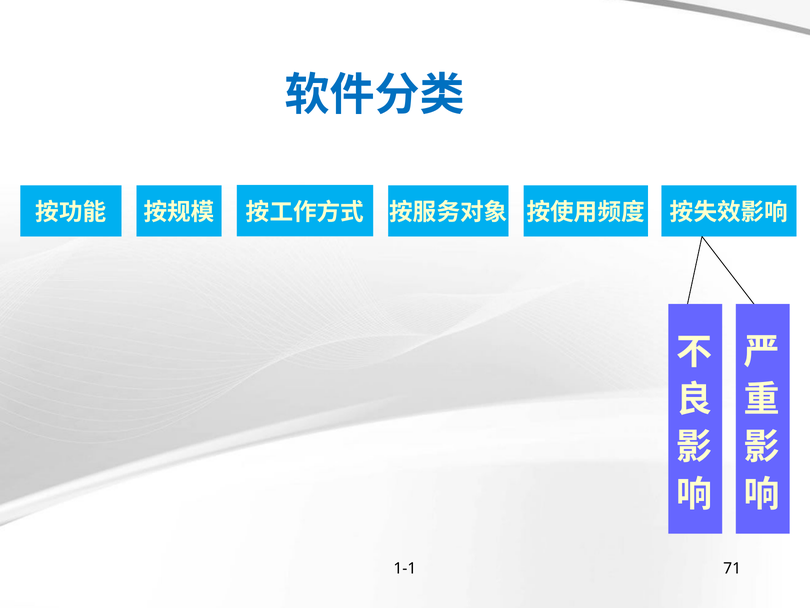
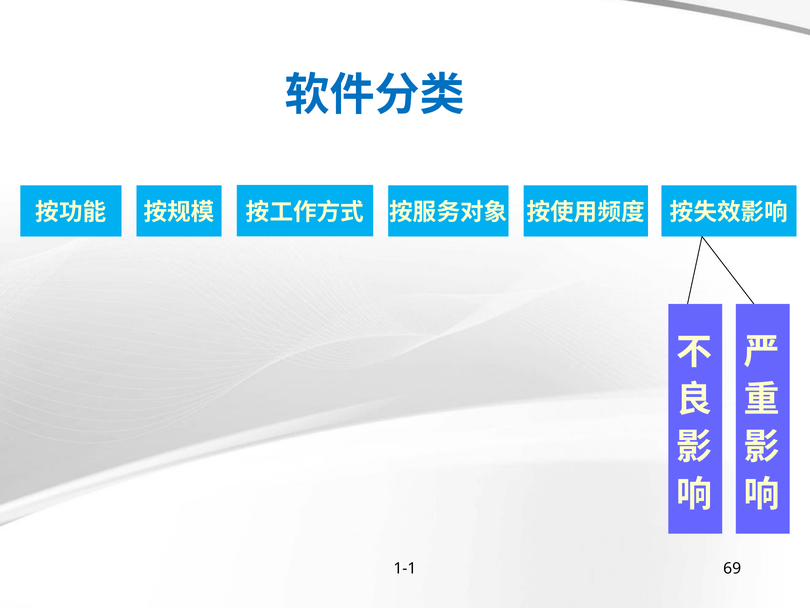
71: 71 -> 69 (732, 568)
